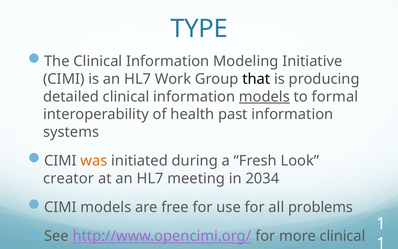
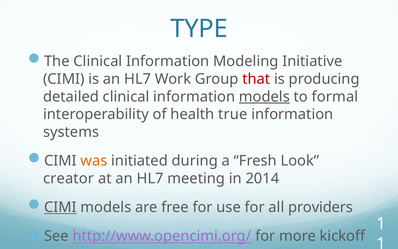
that colour: black -> red (256, 79)
past: past -> true (233, 114)
2034: 2034 -> 2014 (262, 178)
CIMI underline: none -> present (60, 207)
problems: problems -> providers (320, 207)
more clinical: clinical -> kickoff (342, 236)
